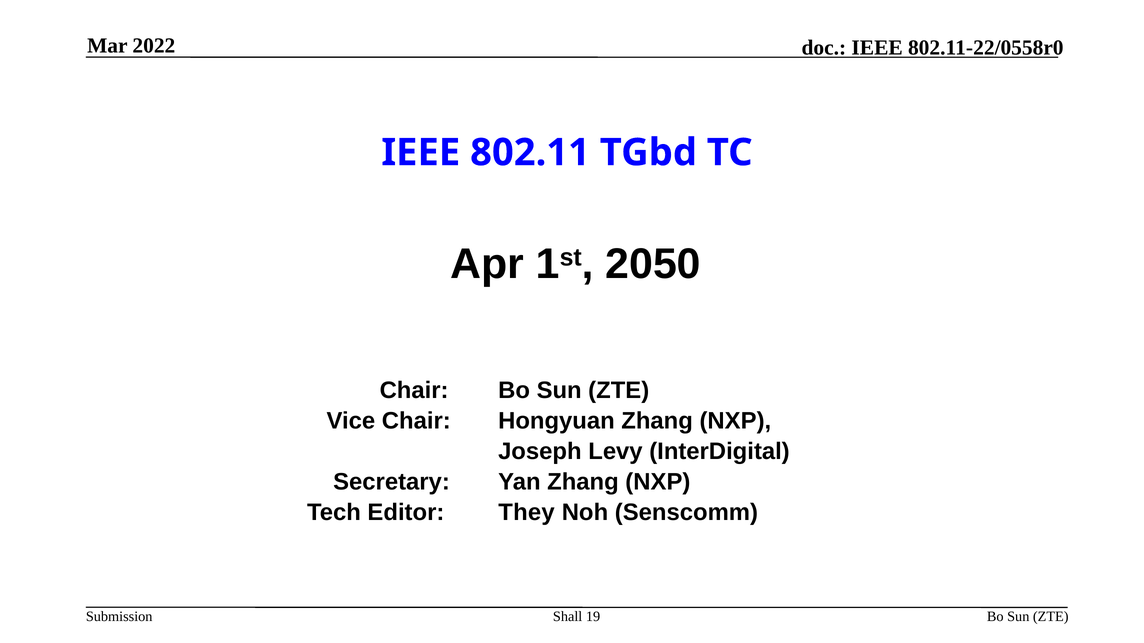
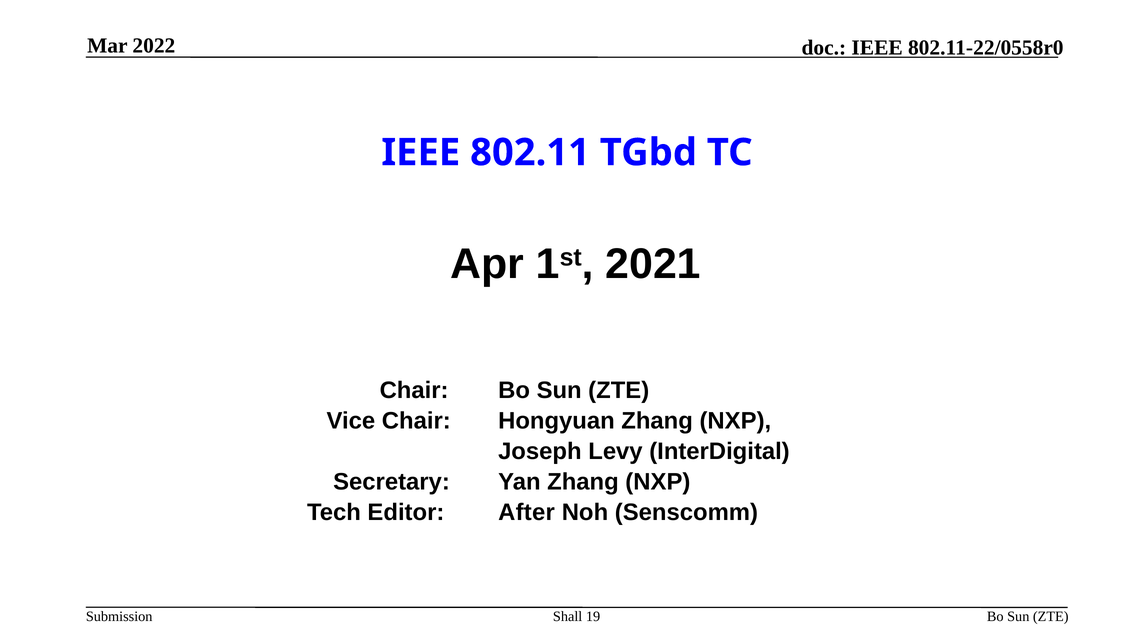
2050: 2050 -> 2021 (653, 264)
They: They -> After (527, 513)
